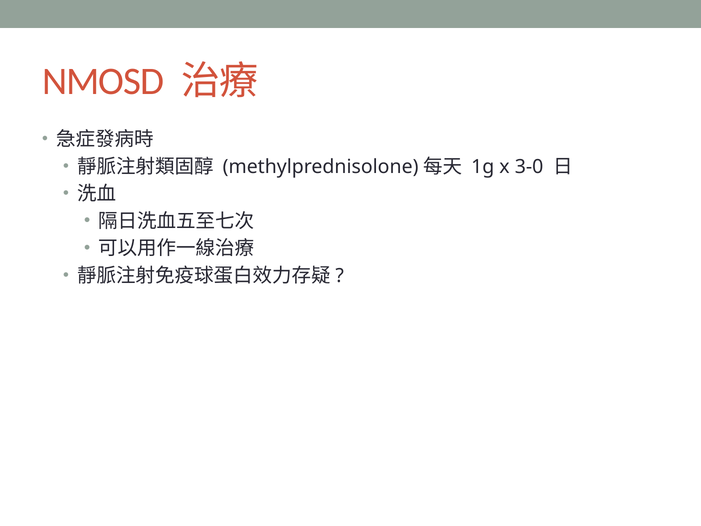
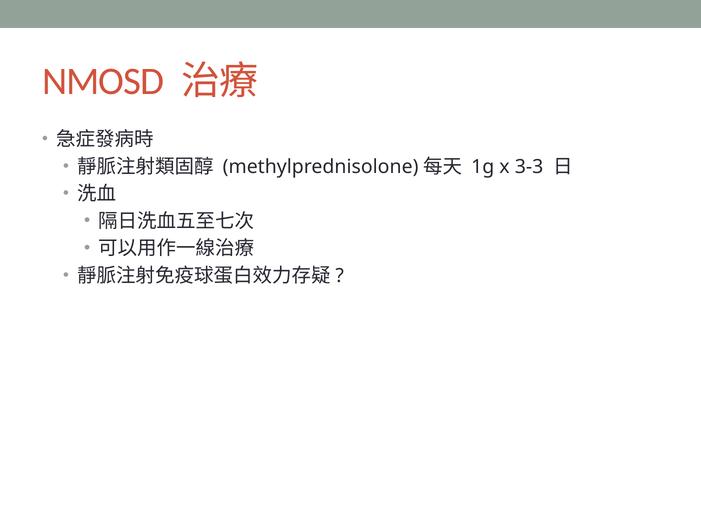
3-0: 3-0 -> 3-3 (529, 167)
